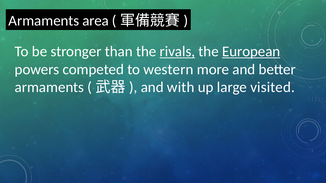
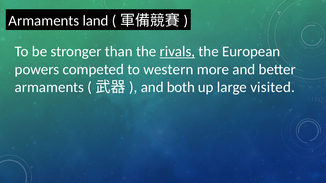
area: area -> land (96, 21)
European underline: present -> none (251, 52)
with: with -> both (181, 87)
